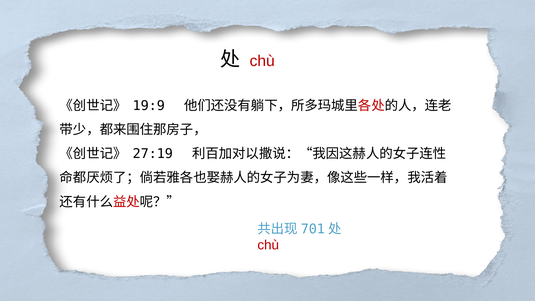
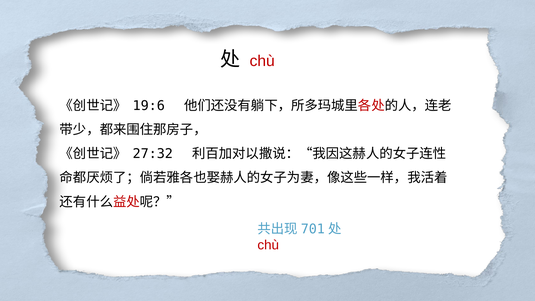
19:9: 19:9 -> 19:6 (149, 106)
27:19: 27:19 -> 27:32 (153, 154)
